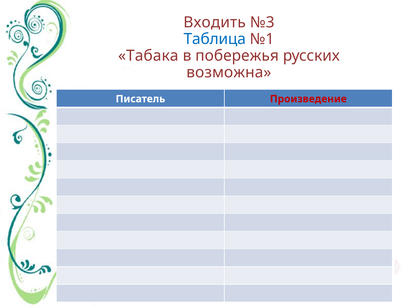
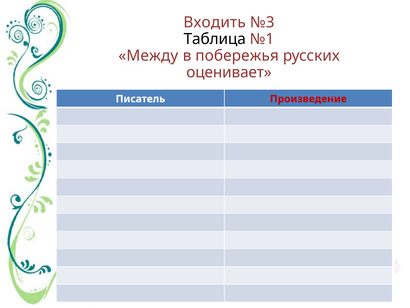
Таблица colour: blue -> black (215, 39)
Табака: Табака -> Между (148, 56)
возможна: возможна -> оценивает (229, 72)
